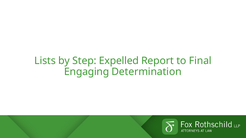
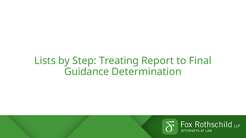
Expelled: Expelled -> Treating (119, 61)
Engaging: Engaging -> Guidance (87, 72)
